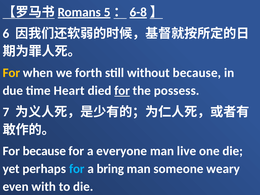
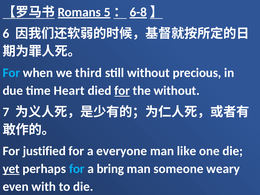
For colour: yellow -> light blue (11, 73)
forth: forth -> third (89, 73)
without because: because -> precious (197, 73)
the possess: possess -> without (177, 91)
For because: because -> justified (44, 151)
live: live -> like (187, 151)
yet underline: none -> present (11, 169)
